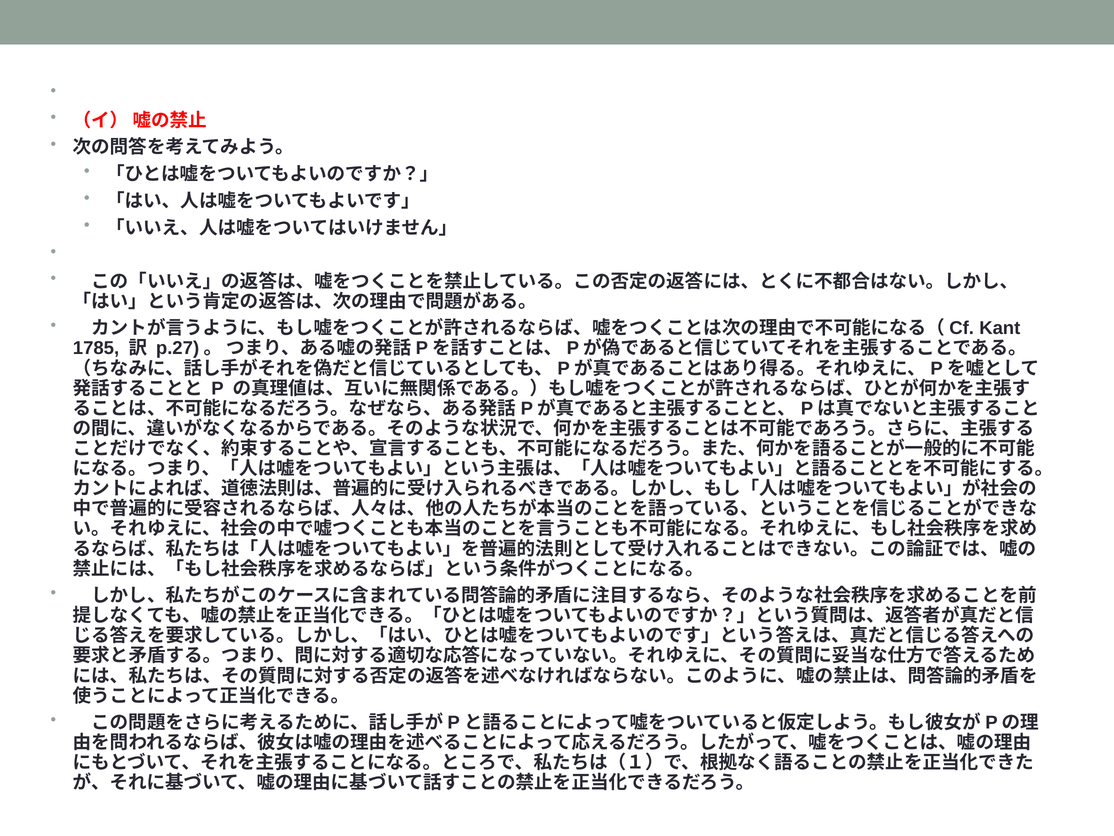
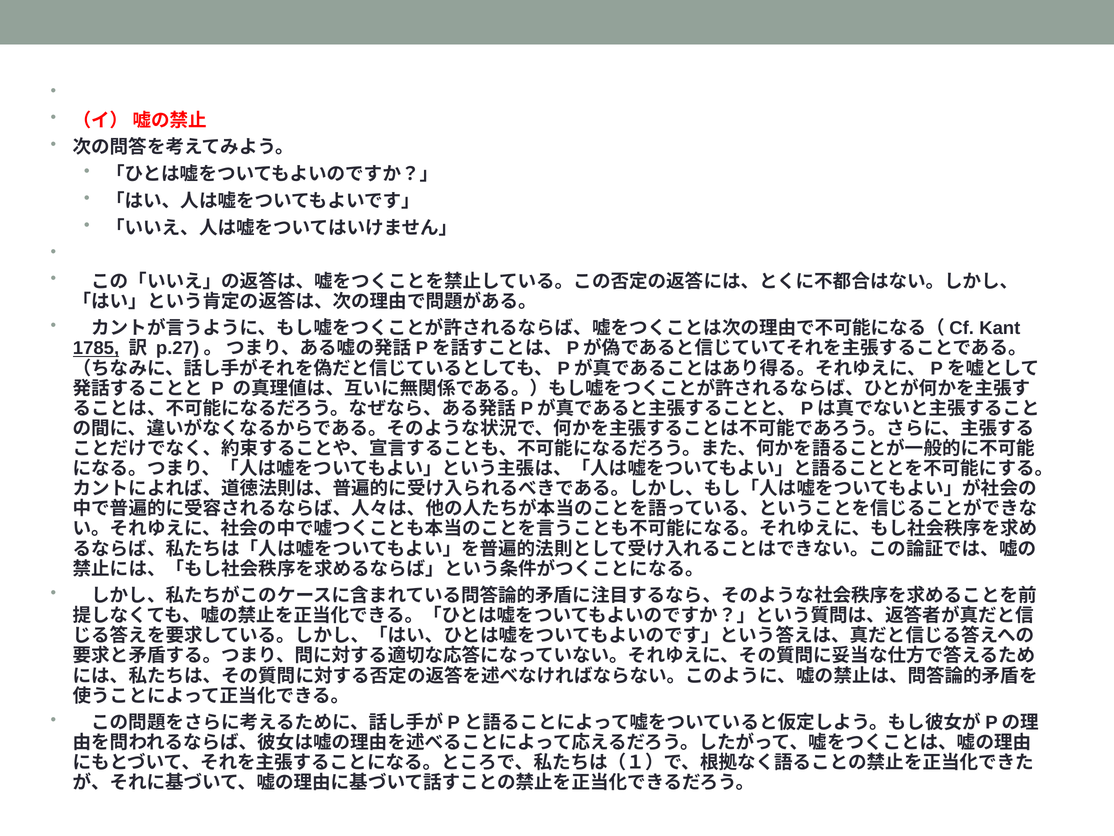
1785 underline: none -> present (96, 348)
